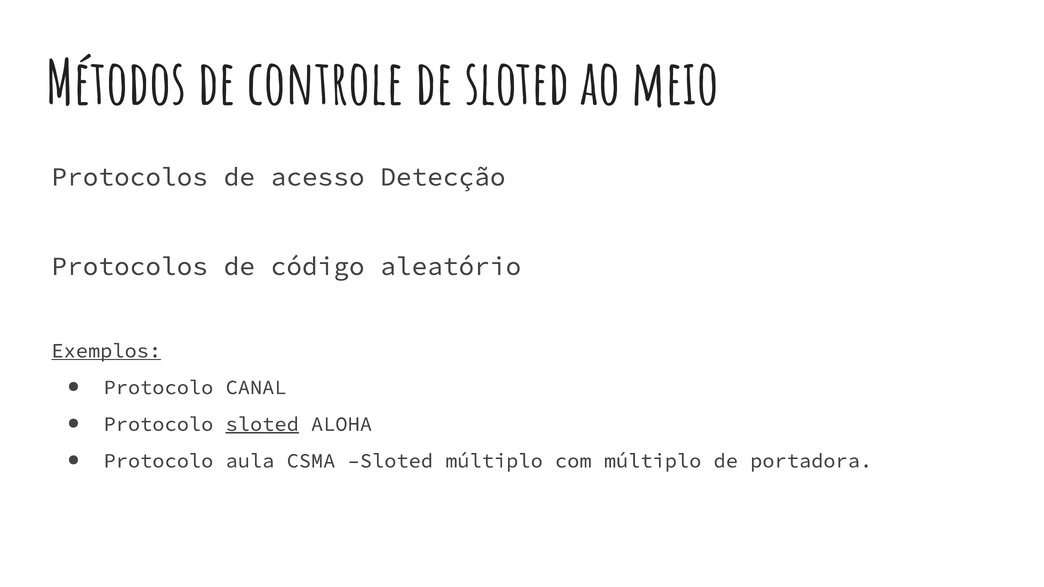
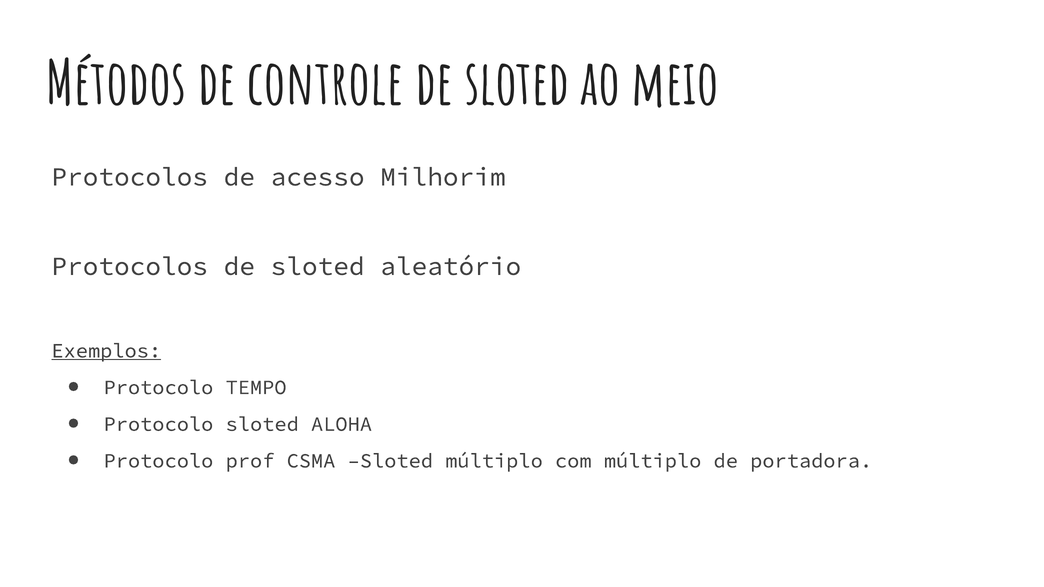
Detecção: Detecção -> Milhorim (443, 177)
Protocolos de código: código -> sloted (318, 266)
CANAL: CANAL -> TEMPO (256, 388)
sloted underline: present -> none (262, 424)
aula: aula -> prof (250, 461)
